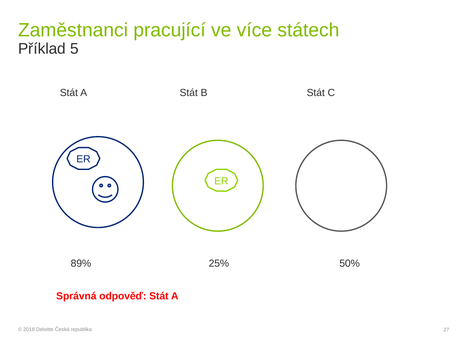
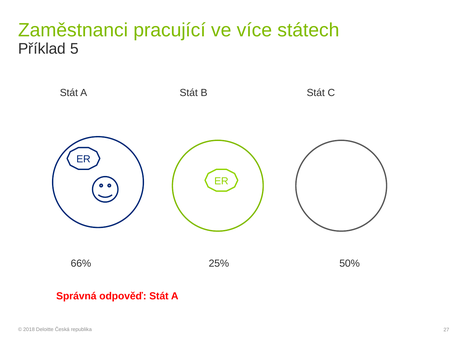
89%: 89% -> 66% (81, 263)
